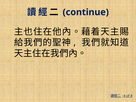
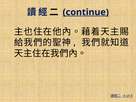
continue underline: none -> present (86, 12)
